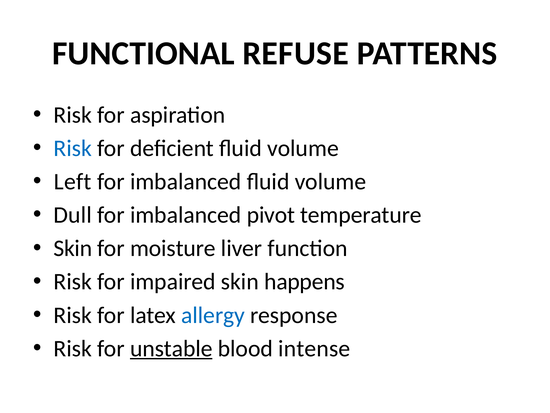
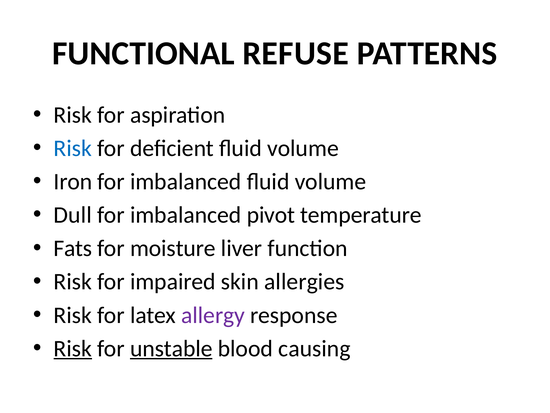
Left: Left -> Iron (73, 182)
Skin: Skin -> Fats (73, 248)
happens: happens -> allergies (304, 281)
allergy colour: blue -> purple (213, 315)
Risk underline: none -> present (73, 348)
intense: intense -> causing (314, 348)
